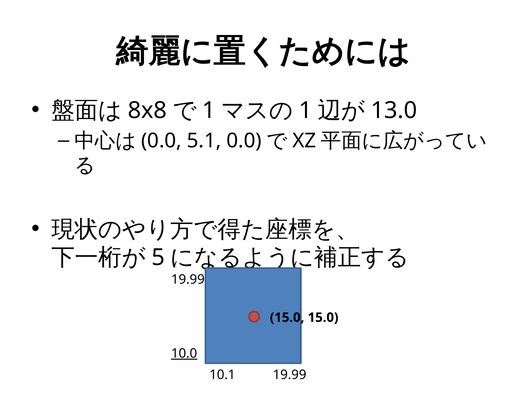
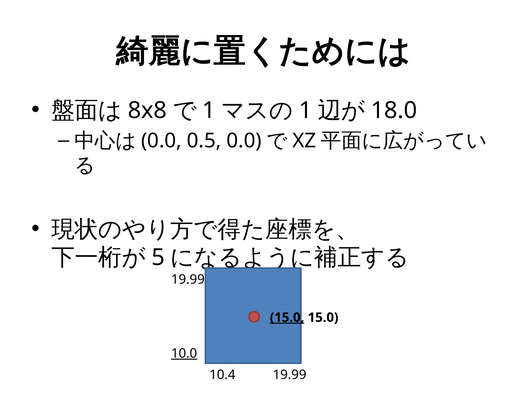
13.0: 13.0 -> 18.0 (394, 111)
5.1: 5.1 -> 0.5 (204, 141)
15.0 underline: none -> present (287, 318)
10.1: 10.1 -> 10.4 (222, 375)
